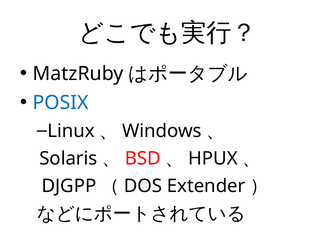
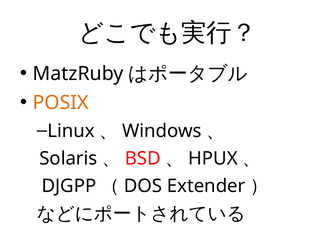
POSIX colour: blue -> orange (61, 102)
